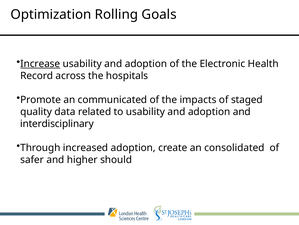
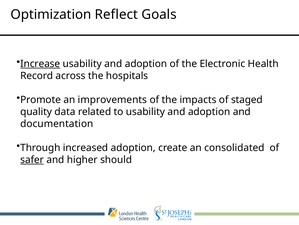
Rolling: Rolling -> Reflect (116, 14)
communicated: communicated -> improvements (112, 99)
interdisciplinary: interdisciplinary -> documentation (57, 123)
safer underline: none -> present (32, 159)
